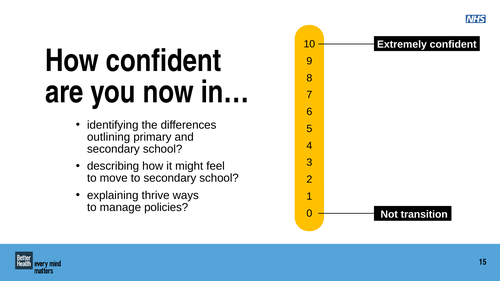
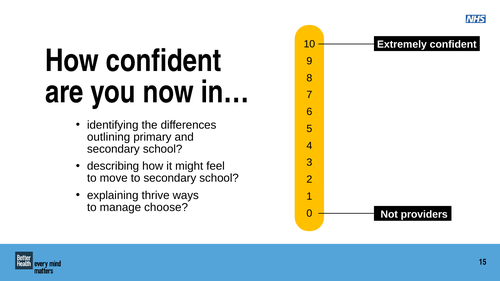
policies: policies -> choose (166, 207)
transition: transition -> providers (424, 214)
